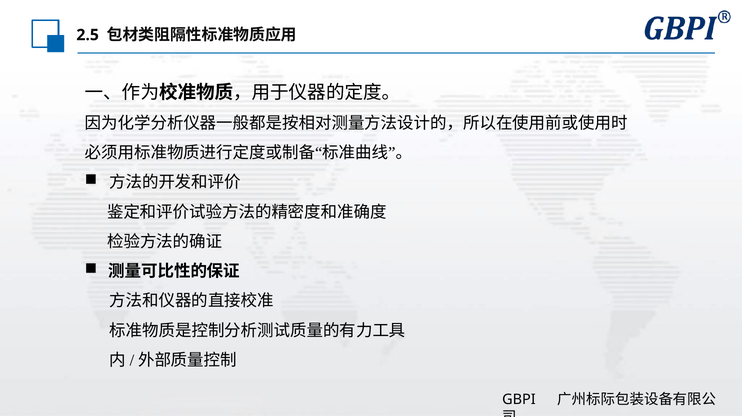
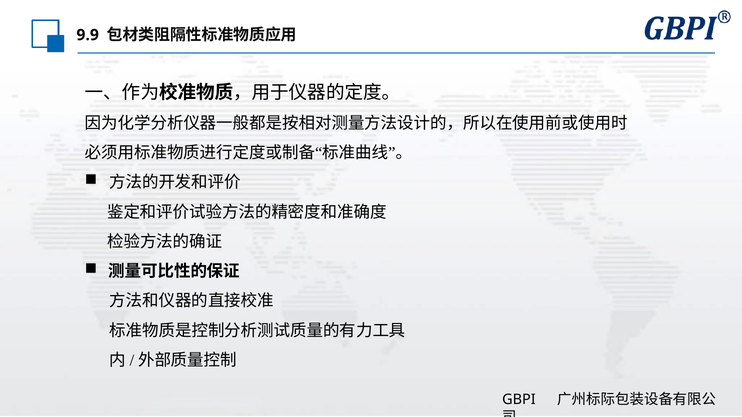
2.5: 2.5 -> 9.9 (88, 35)
